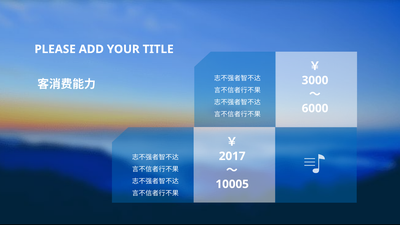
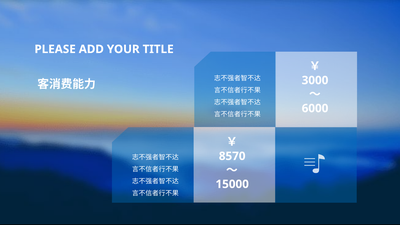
2017: 2017 -> 8570 (232, 156)
10005: 10005 -> 15000 (232, 184)
